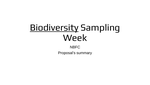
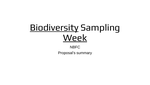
Week underline: none -> present (75, 37)
